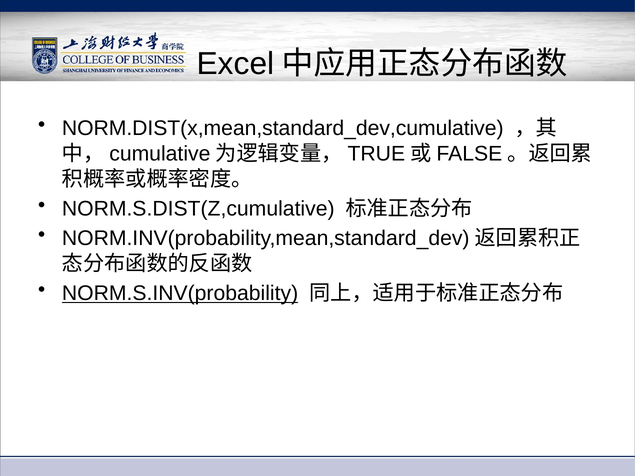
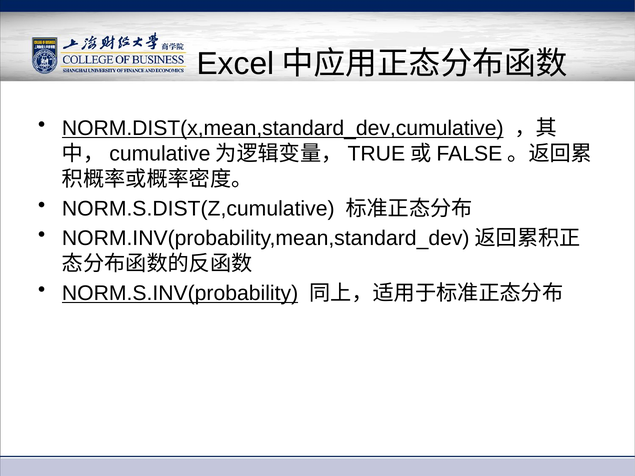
NORM.DIST(x,mean,standard_dev,cumulative underline: none -> present (283, 128)
